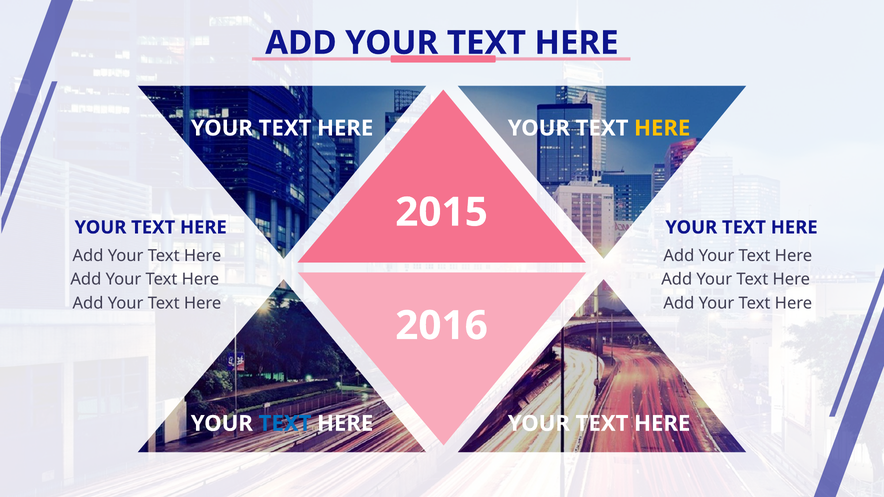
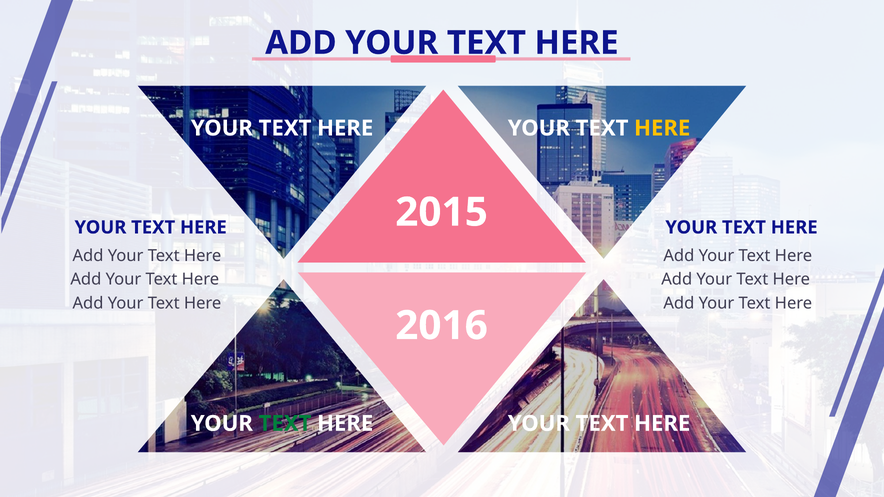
TEXT colour: blue -> green (285, 424)
